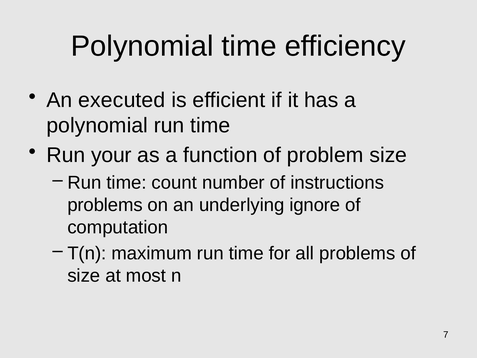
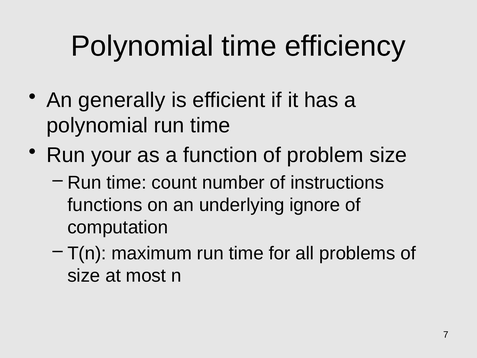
executed: executed -> generally (122, 100)
problems: problems -> functions (105, 205)
